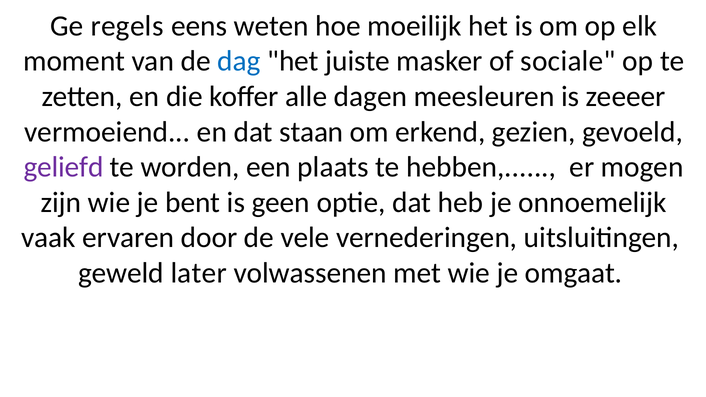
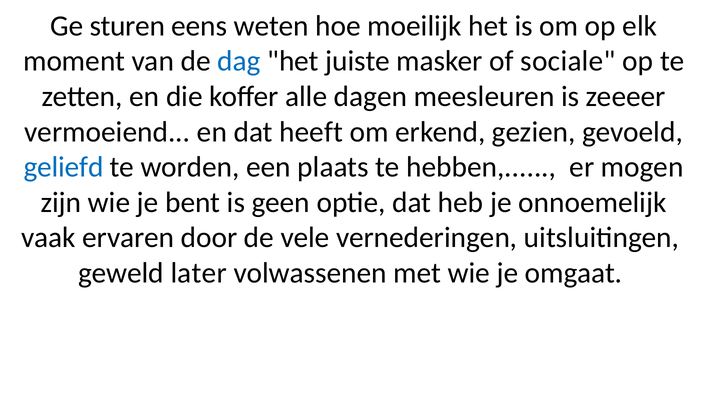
regels: regels -> sturen (127, 26)
staan: staan -> heeft (311, 132)
geliefd colour: purple -> blue (64, 167)
